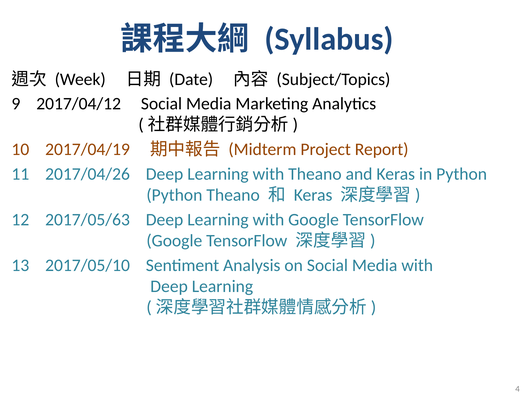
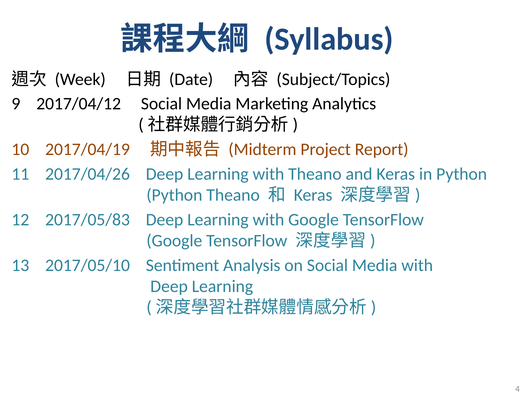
2017/05/63: 2017/05/63 -> 2017/05/83 (88, 220)
